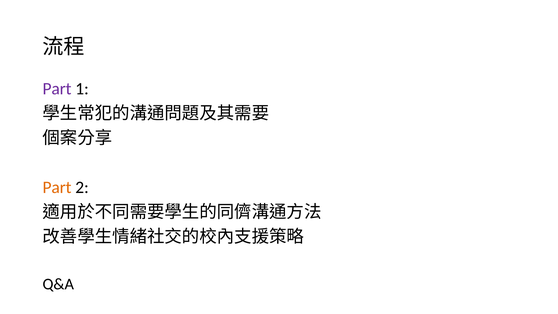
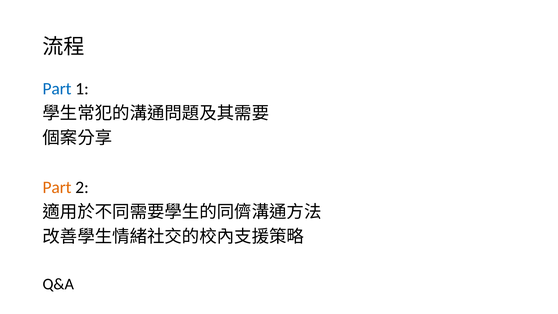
Part colour: purple -> blue (57, 89)
